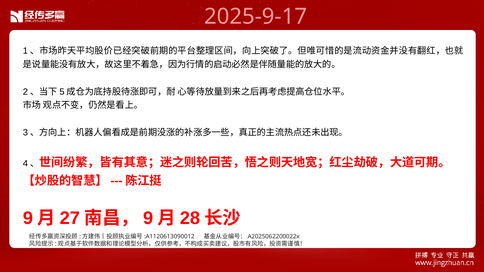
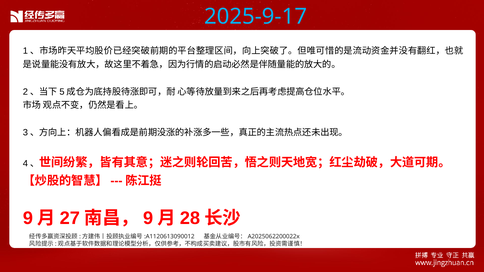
2025-9-17 colour: pink -> light blue (256, 17)
